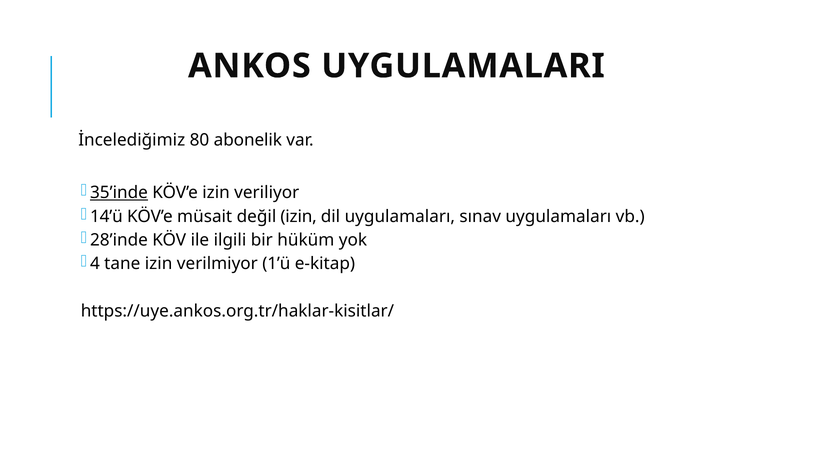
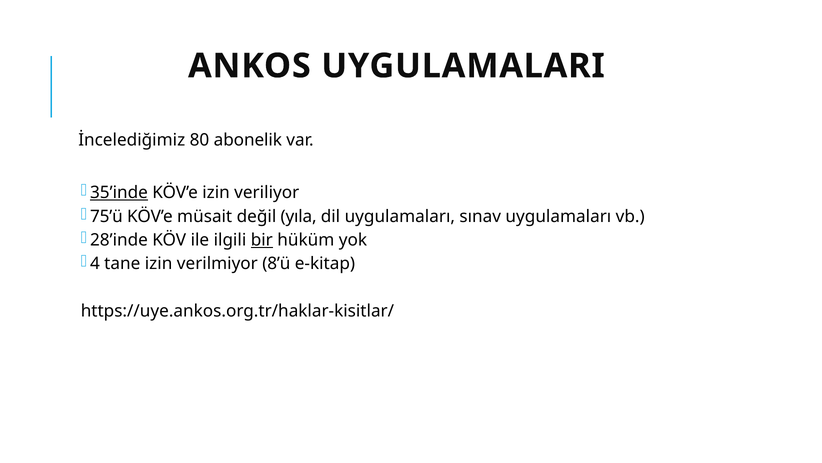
14’ü: 14’ü -> 75’ü (106, 216)
değil izin: izin -> yıla (299, 216)
bir underline: none -> present (262, 240)
1’ü: 1’ü -> 8’ü (276, 263)
